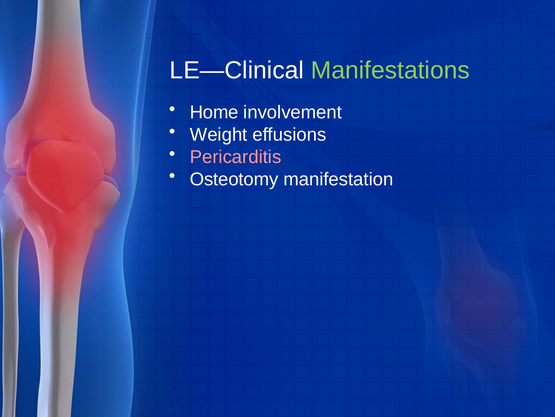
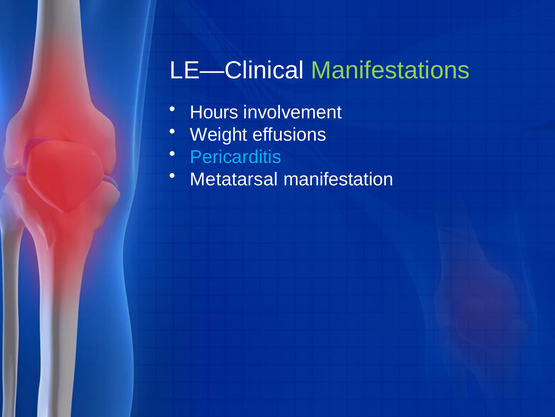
Home: Home -> Hours (214, 112)
Pericarditis colour: pink -> light blue (236, 157)
Osteotomy: Osteotomy -> Metatarsal (234, 179)
